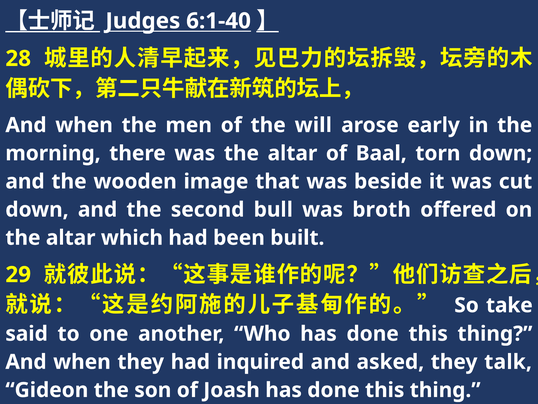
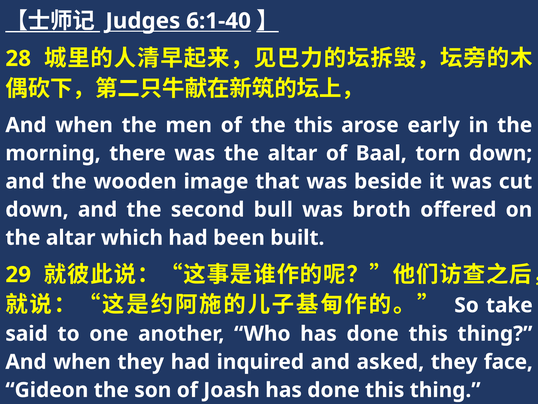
the will: will -> this (314, 125)
talk: talk -> face (508, 362)
